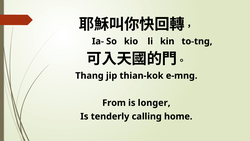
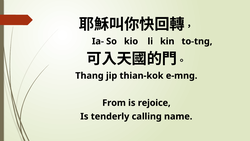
longer: longer -> rejoice (154, 103)
home: home -> name (178, 116)
